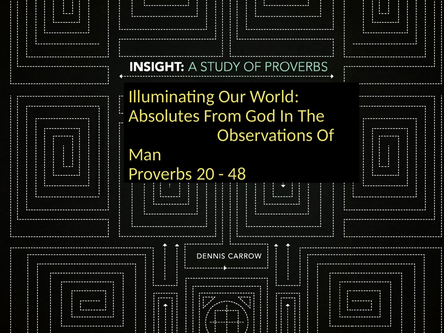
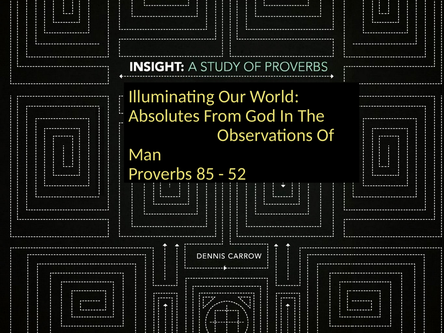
20: 20 -> 85 (205, 174)
48: 48 -> 52 (237, 174)
